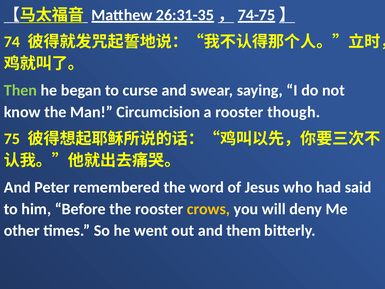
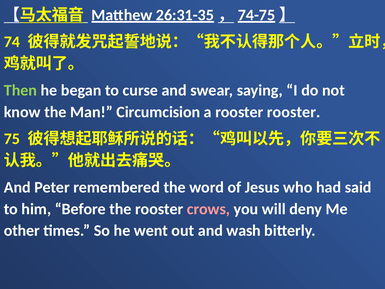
rooster though: though -> rooster (294, 112)
crows colour: yellow -> pink (208, 209)
them: them -> wash (244, 230)
